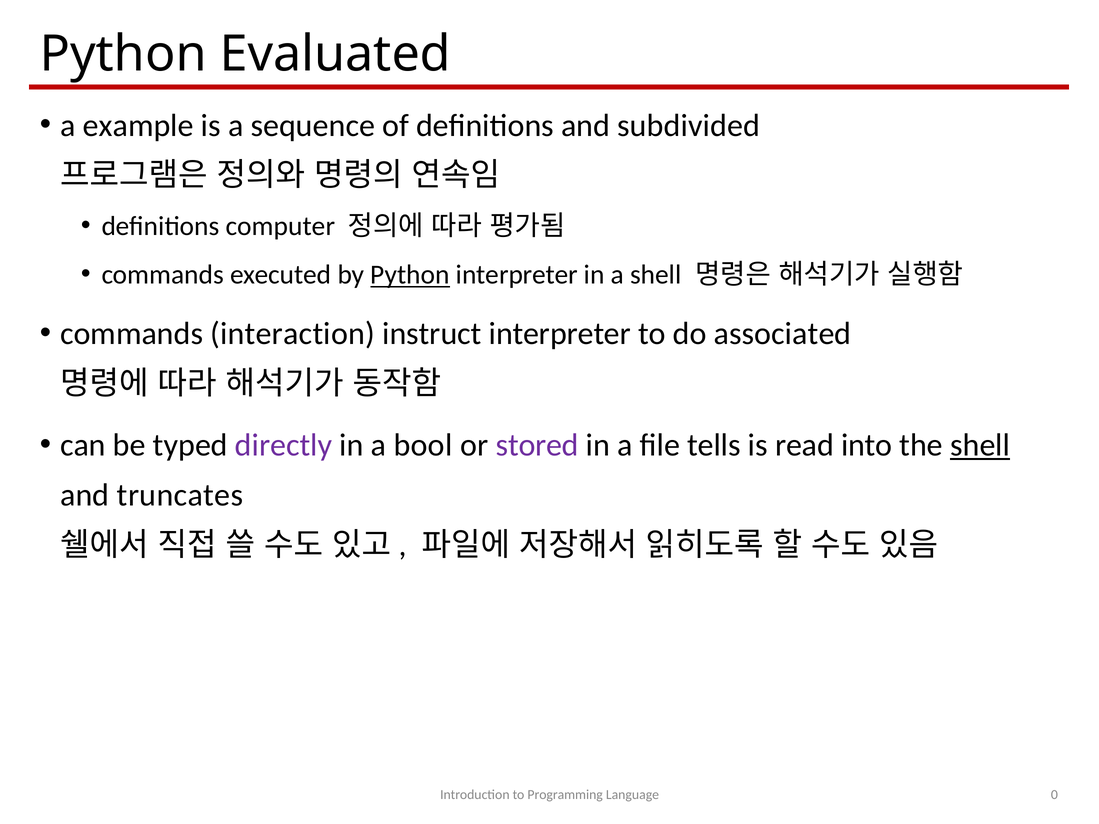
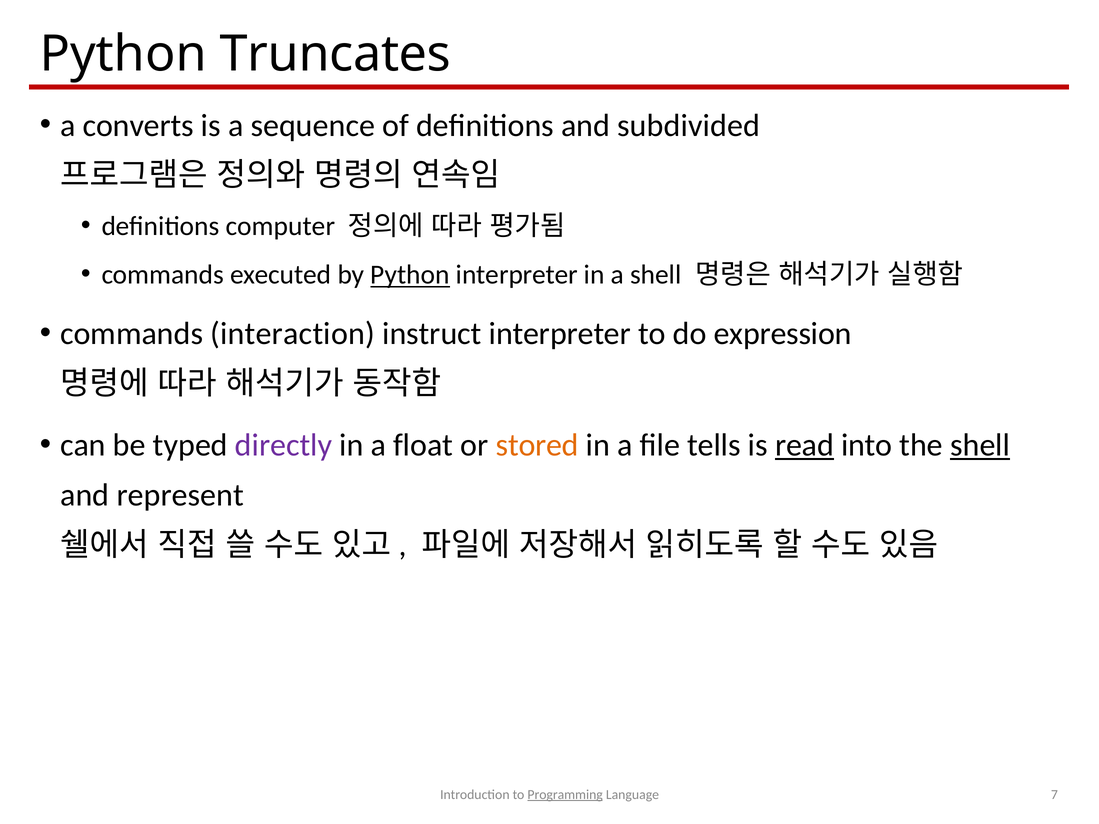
Evaluated: Evaluated -> Truncates (335, 54)
example: example -> converts (138, 125)
associated: associated -> expression (783, 334)
bool: bool -> float (423, 445)
stored colour: purple -> orange (537, 445)
read underline: none -> present (804, 445)
truncates: truncates -> represent (180, 495)
Programming underline: none -> present (565, 795)
0: 0 -> 7 (1054, 795)
